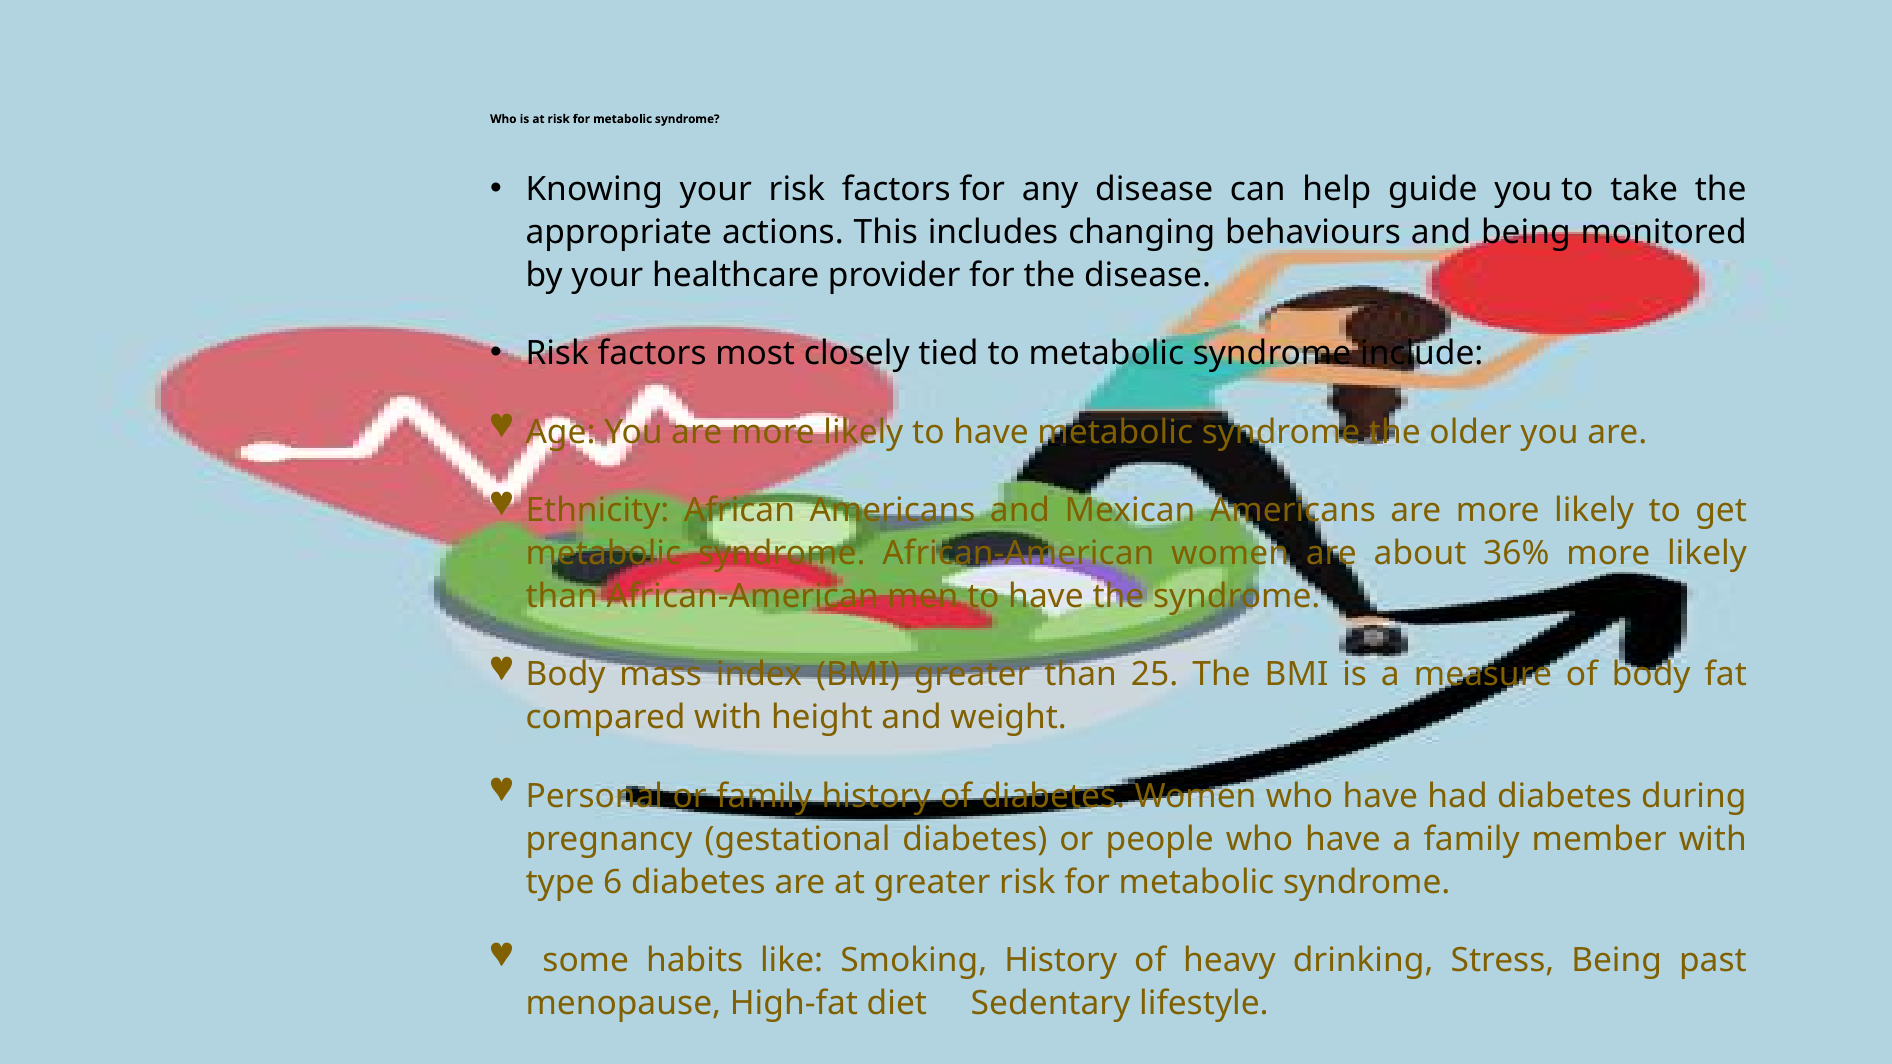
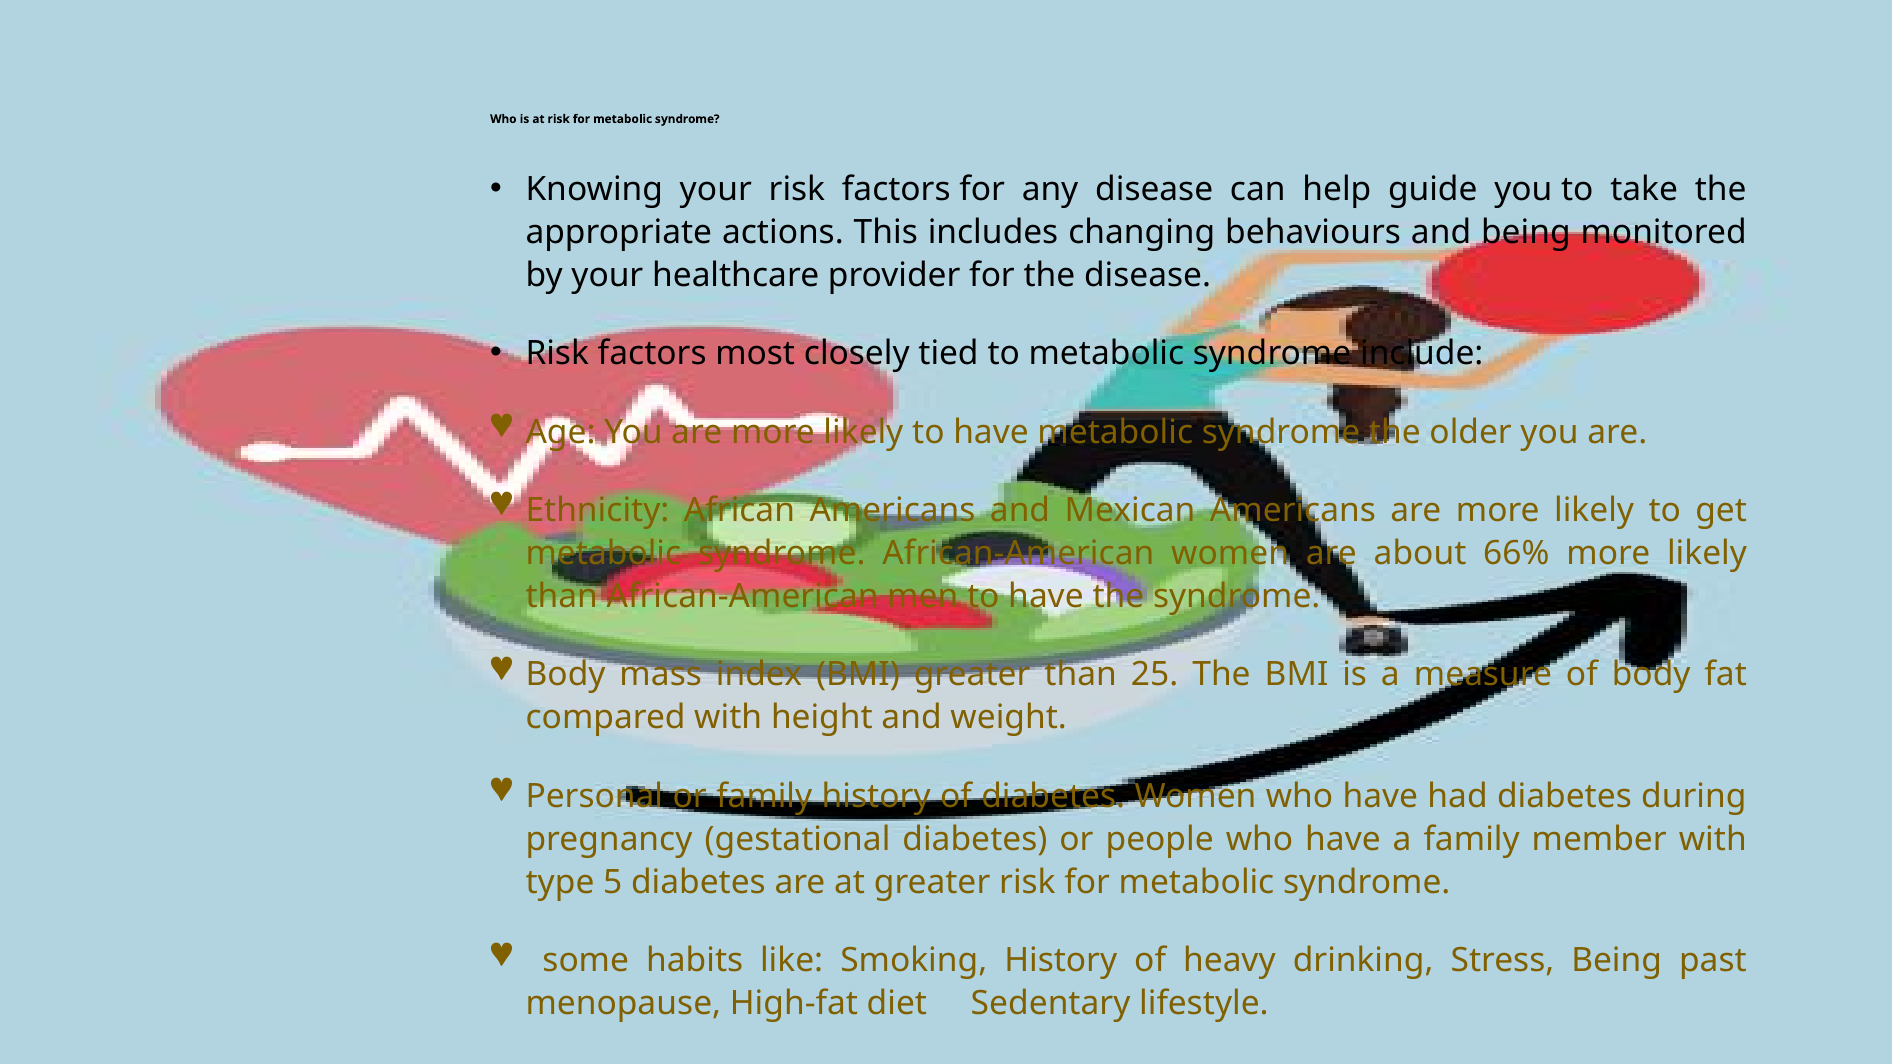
36%: 36% -> 66% (1516, 554)
6: 6 -> 5 (613, 883)
